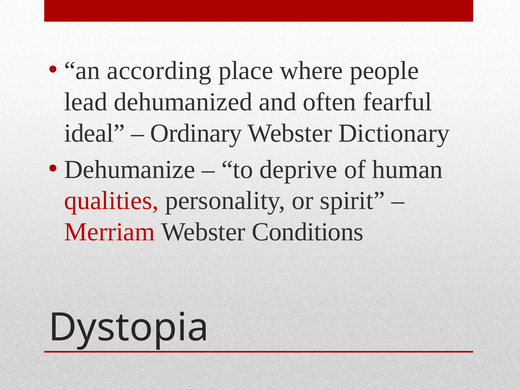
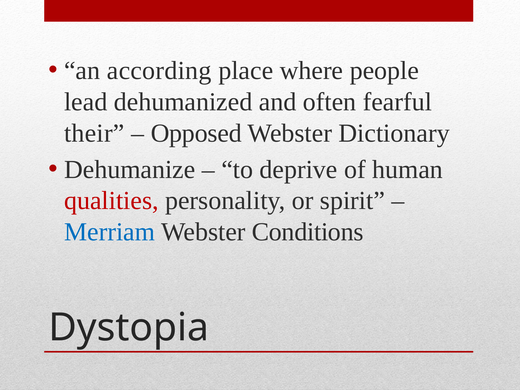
ideal: ideal -> their (94, 133)
Ordinary: Ordinary -> Opposed (196, 133)
Merriam colour: red -> blue (110, 232)
